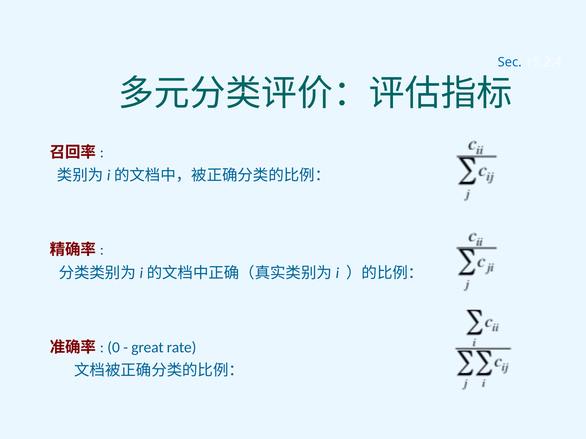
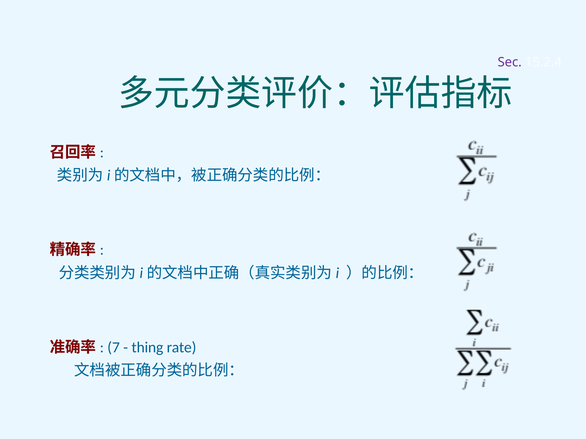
Sec colour: blue -> purple (510, 62)
0: 0 -> 7 (114, 348)
great: great -> thing (147, 348)
